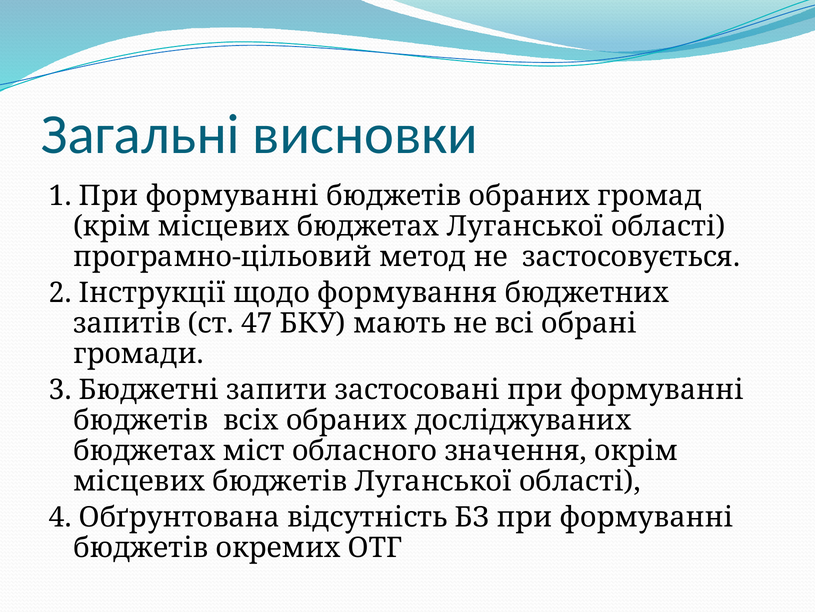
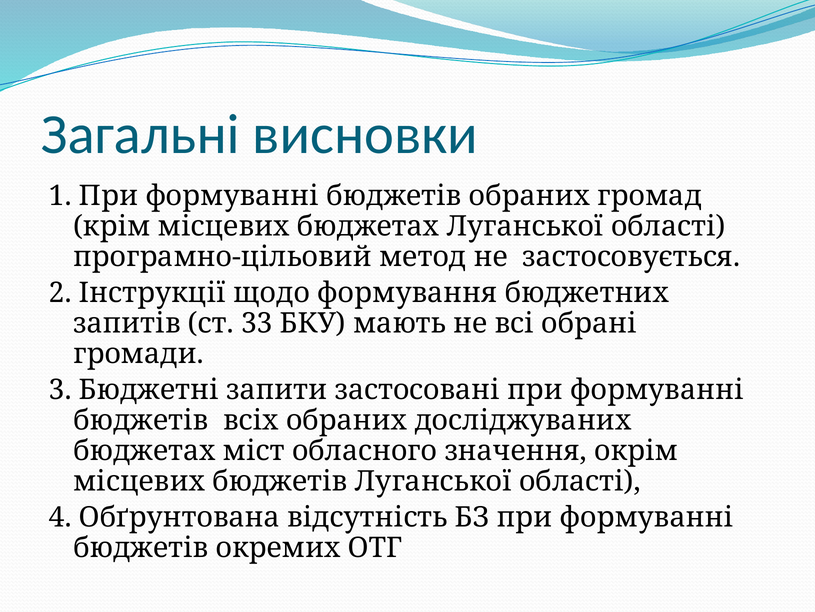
47: 47 -> 33 (257, 323)
